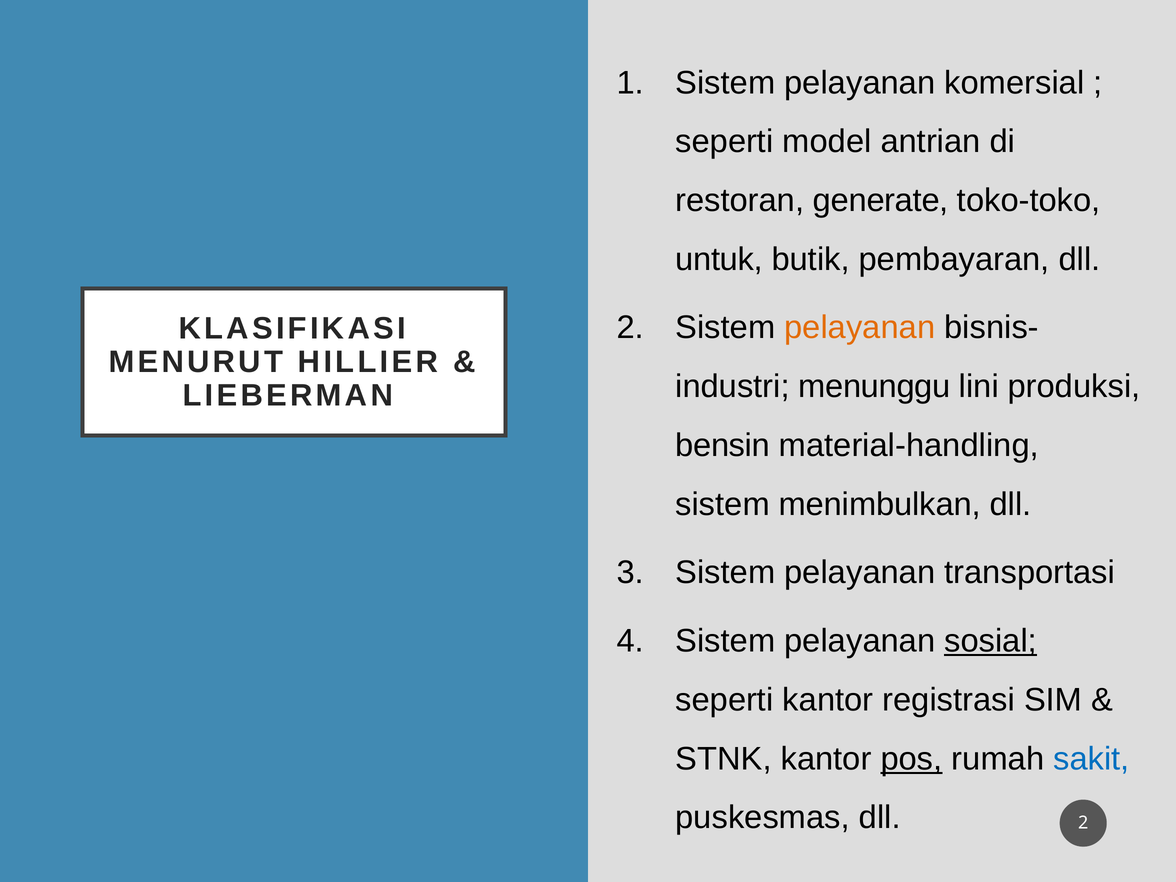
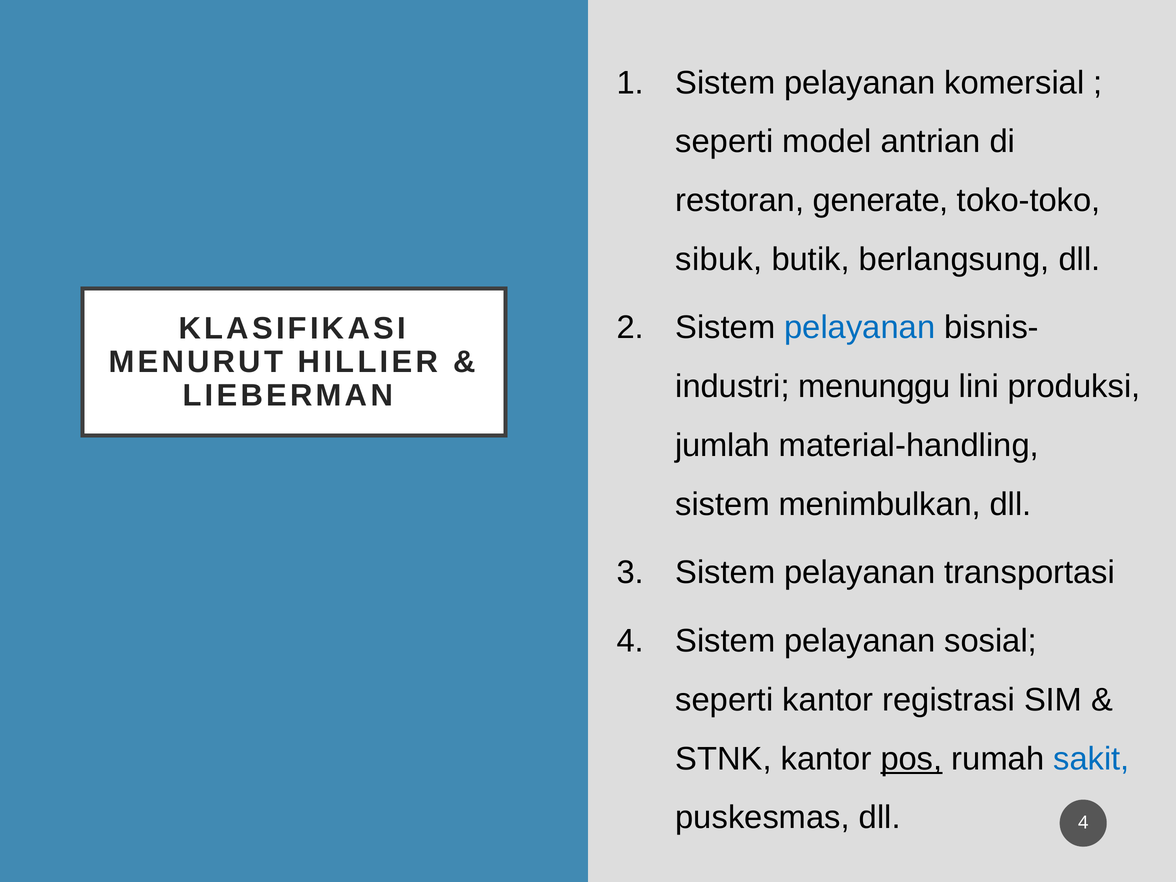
untuk: untuk -> sibuk (719, 259)
pembayaran: pembayaran -> berlangsung (954, 259)
pelayanan colour: orange -> blue (860, 328)
bensin: bensin -> jumlah (723, 445)
sosial underline: present -> none (991, 641)
puskesmas dll 2: 2 -> 4 (1083, 823)
